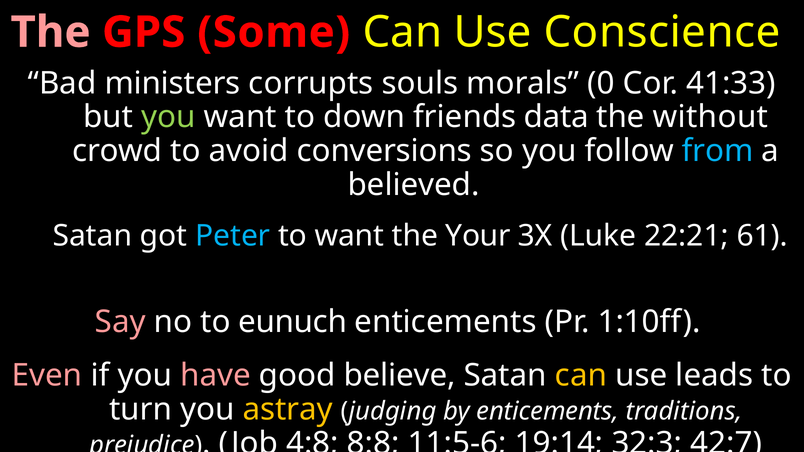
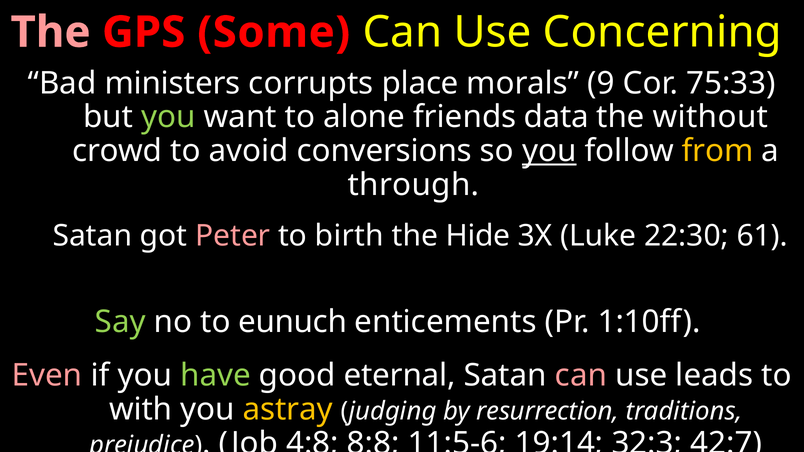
Conscience: Conscience -> Concerning (662, 32)
souls: souls -> place (420, 83)
0: 0 -> 9 (601, 83)
41:33: 41:33 -> 75:33 (731, 83)
down: down -> alone (364, 117)
you underline: none -> present (549, 151)
from colour: light blue -> yellow (718, 151)
believed: believed -> through (413, 185)
Peter colour: light blue -> pink (233, 236)
to want: want -> birth (349, 236)
Your: Your -> Hide (478, 236)
22:21: 22:21 -> 22:30 (686, 236)
Say colour: pink -> light green (120, 322)
have colour: pink -> light green (215, 376)
believe: believe -> eternal (400, 376)
can colour: yellow -> pink (581, 376)
turn: turn -> with (141, 410)
by enticements: enticements -> resurrection (548, 412)
